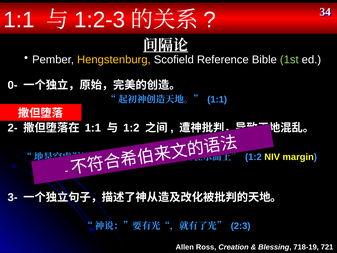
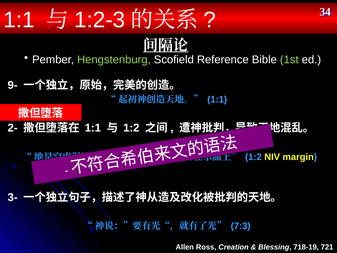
Hengstenburg colour: yellow -> light green (114, 60)
0-: 0- -> 9- (13, 85)
2:3: 2:3 -> 7:3 (241, 226)
